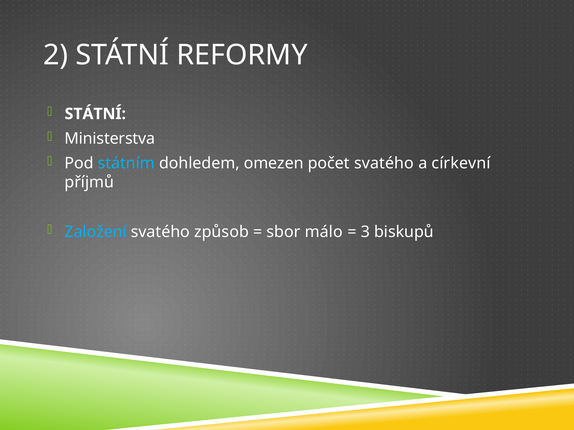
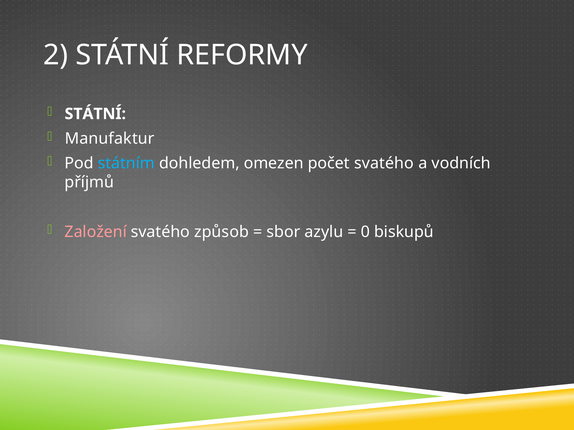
Ministerstva: Ministerstva -> Manufaktur (110, 139)
církevní: církevní -> vodních (461, 163)
Založení colour: light blue -> pink (96, 232)
málo: málo -> azylu (324, 232)
3: 3 -> 0 (365, 232)
